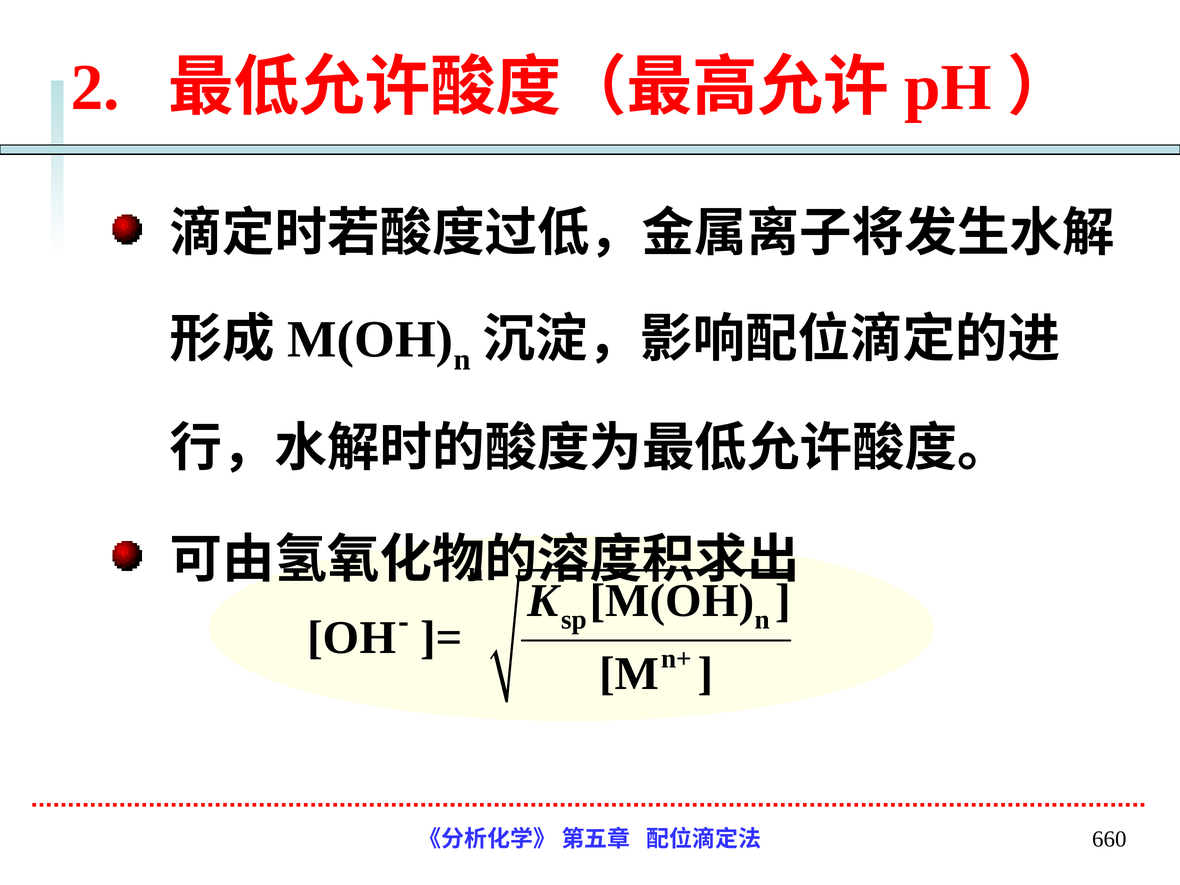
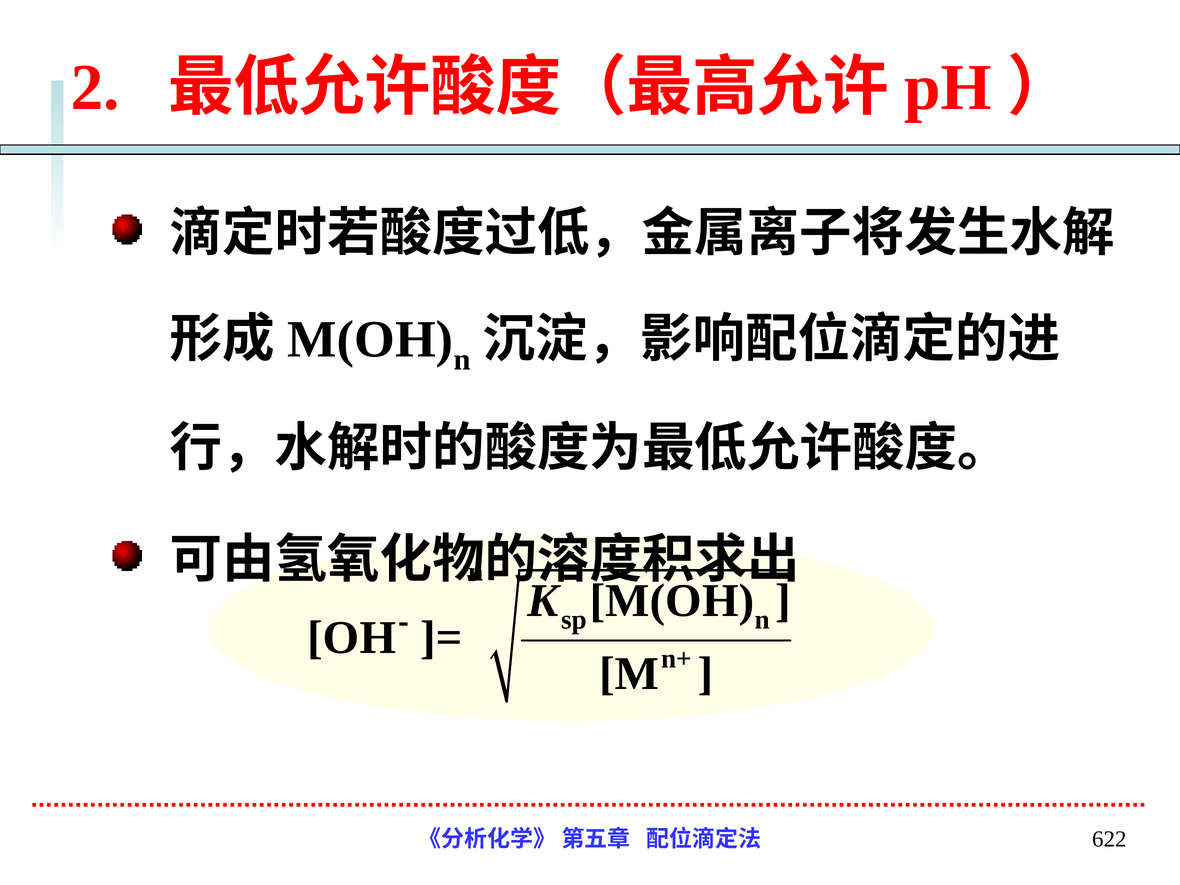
660: 660 -> 622 (1109, 839)
